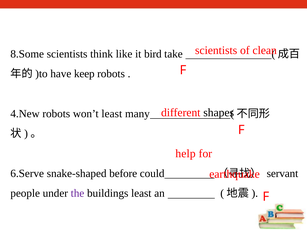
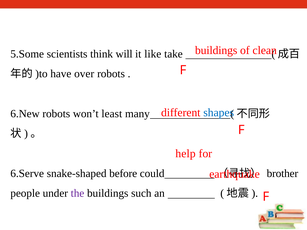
scientists: scientists -> buildings (216, 50)
8.Some: 8.Some -> 5.Some (27, 54)
like: like -> will (124, 54)
bird: bird -> like (153, 54)
keep: keep -> over (84, 74)
shapes colour: black -> blue (219, 113)
4.New: 4.New -> 6.New (25, 114)
servant: servant -> brother (282, 174)
buildings least: least -> such (141, 194)
